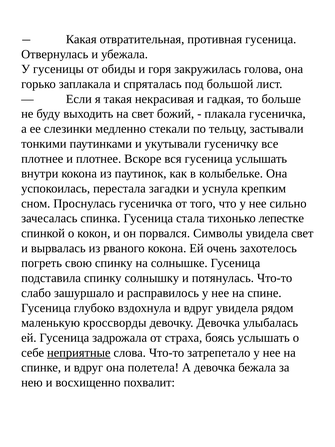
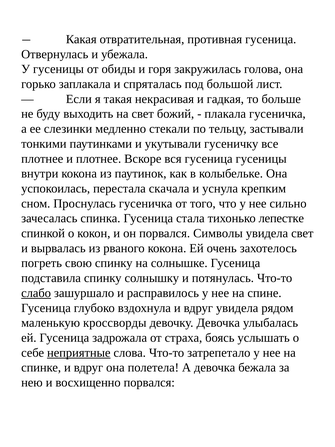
гусеница услышать: услышать -> гусеницы (261, 159)
загадки: загадки -> скачала (169, 188)
слабо underline: none -> present (36, 293)
восхищенно похвалит: похвалит -> порвался (149, 382)
